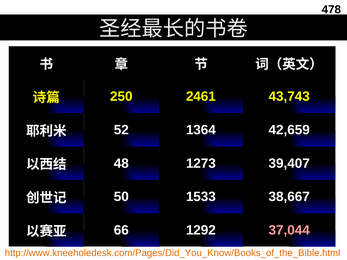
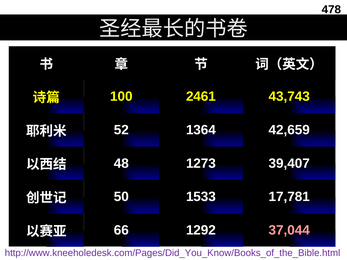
250: 250 -> 100 (121, 97)
38,667: 38,667 -> 17,781 (289, 197)
http://www.kneeholedesk.com/Pages/Did_You_Know/Books_of_the_Bible.html colour: orange -> purple (173, 253)
